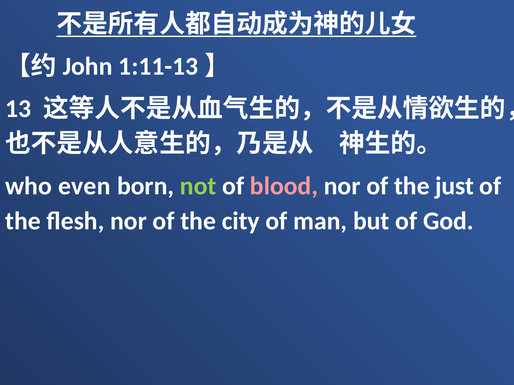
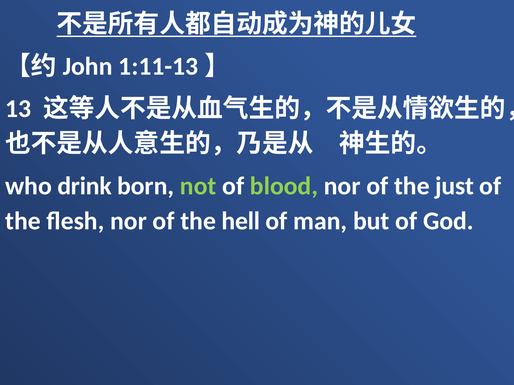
even: even -> drink (85, 186)
blood colour: pink -> light green (284, 186)
city: city -> hell (241, 221)
